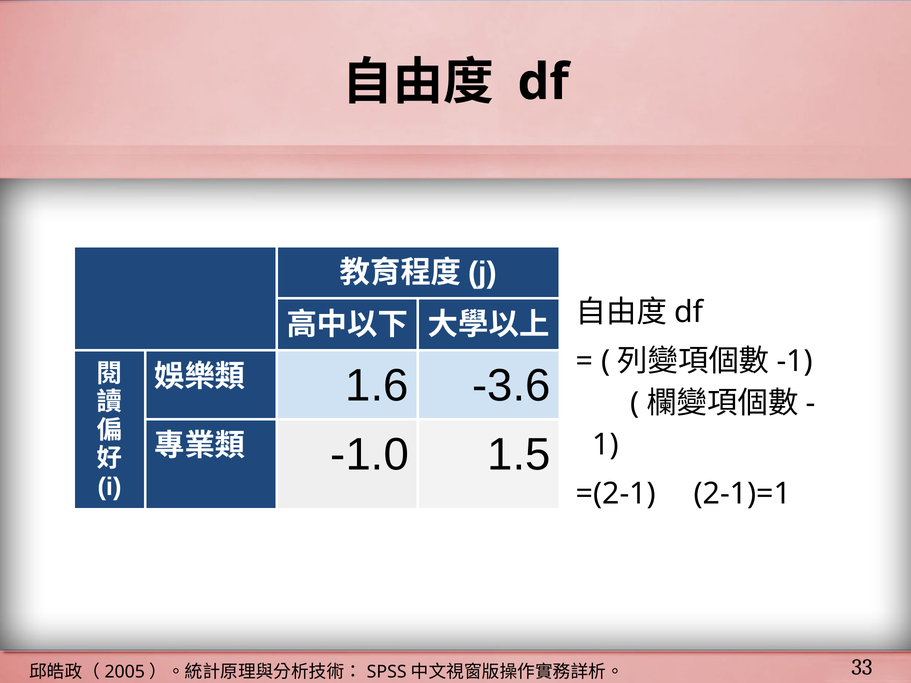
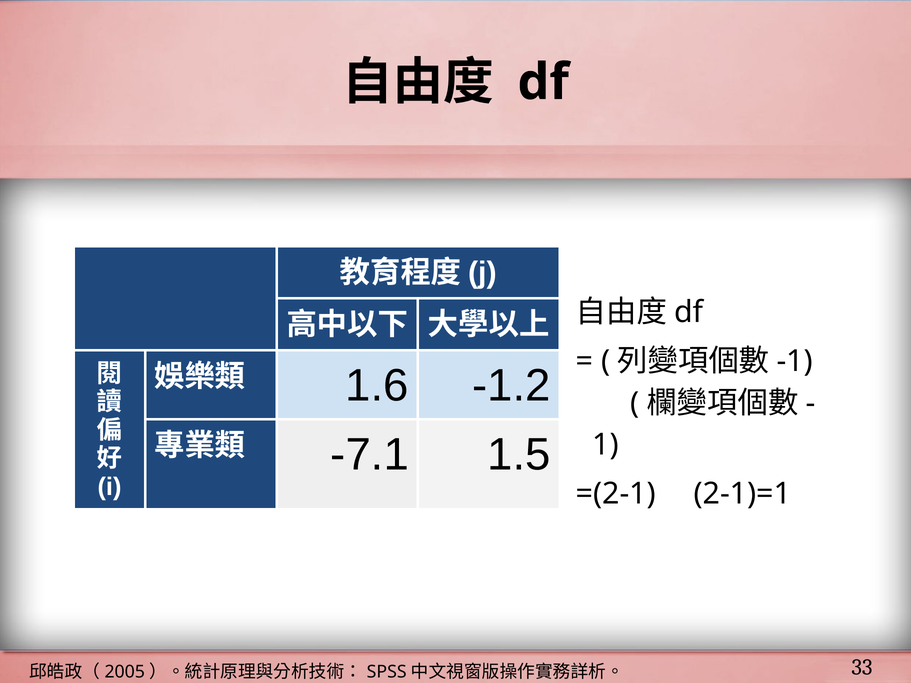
-3.6: -3.6 -> -1.2 (511, 386)
-1.0: -1.0 -> -7.1 (370, 455)
